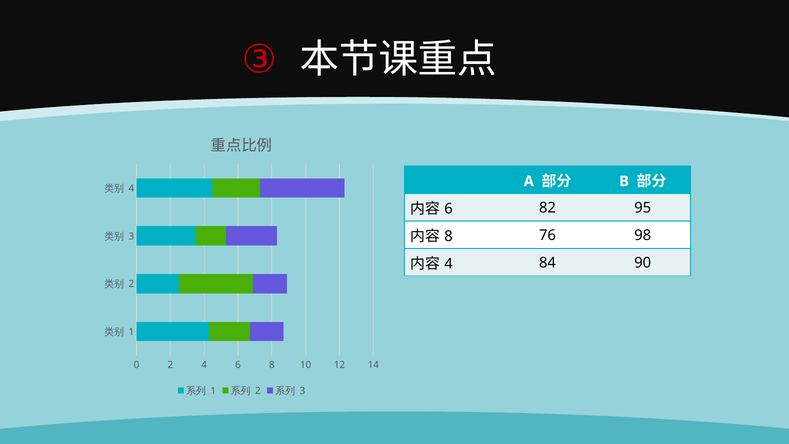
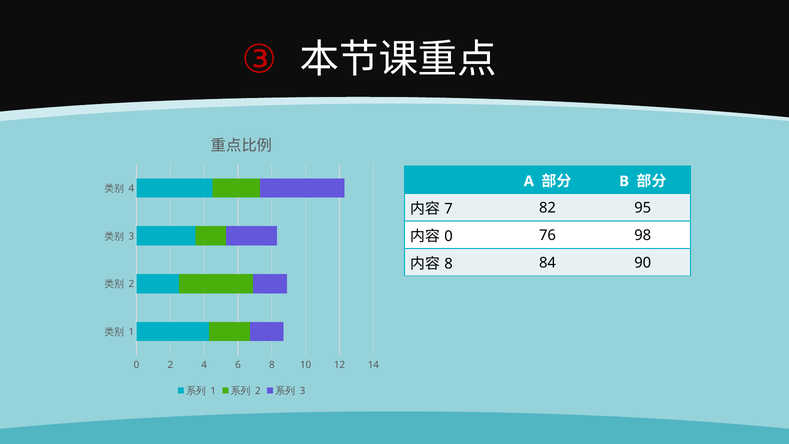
6: 6 -> 7 (449, 209)
8: 8 -> 0 (449, 236)
4: 4 -> 8 (449, 264)
